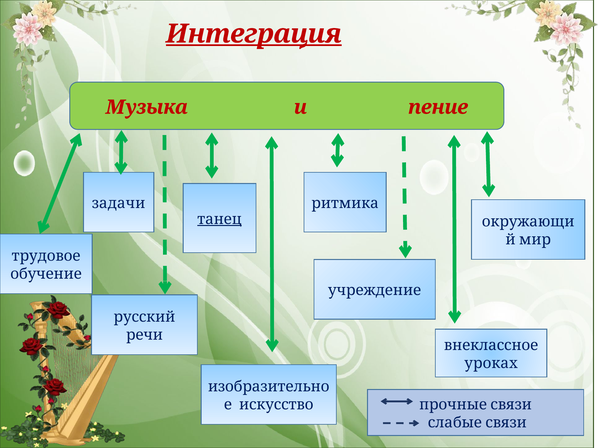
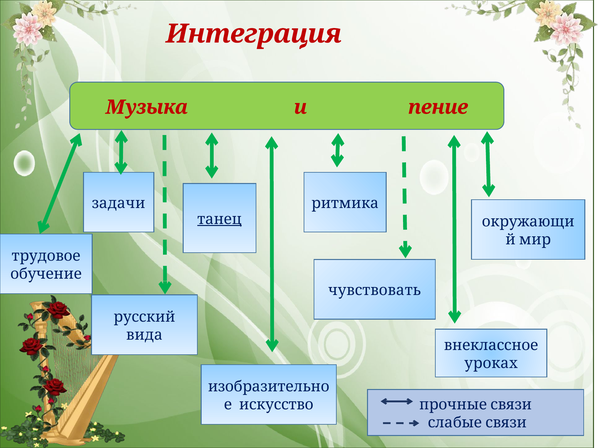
Интеграция underline: present -> none (254, 34)
учреждение: учреждение -> чувствовать (375, 291)
речи: речи -> вида (144, 335)
